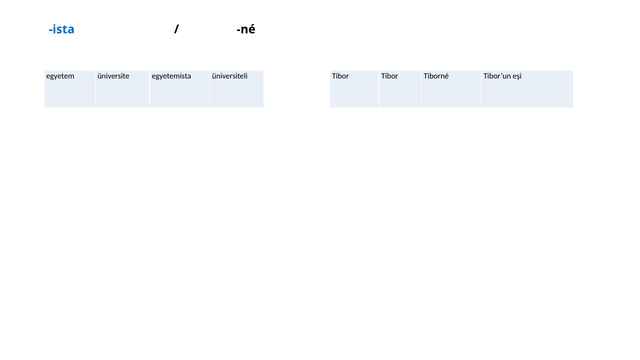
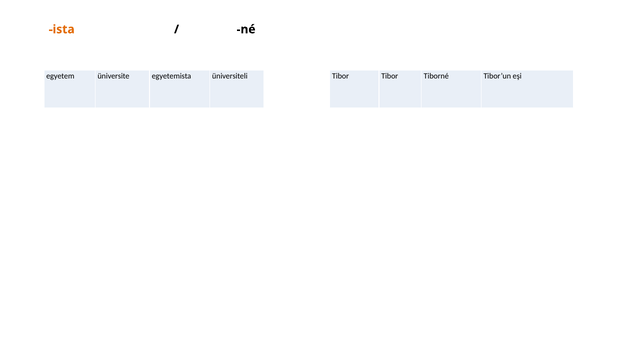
ista colour: blue -> orange (62, 29)
